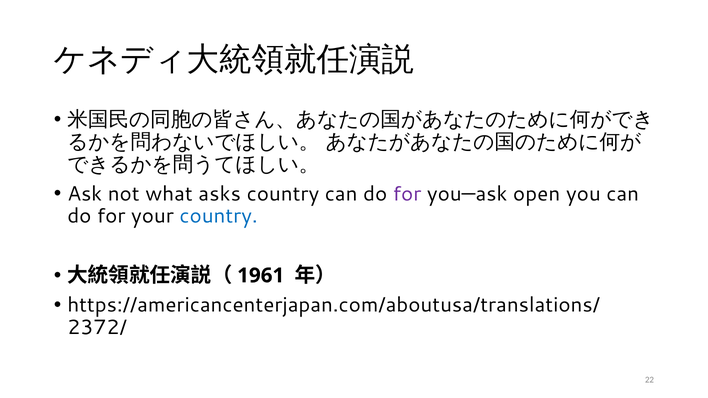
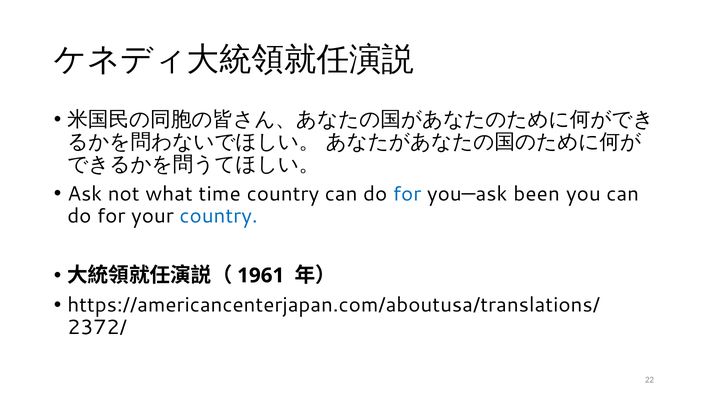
asks: asks -> time (220, 194)
for colour: purple -> blue (407, 194)
open: open -> been (537, 194)
